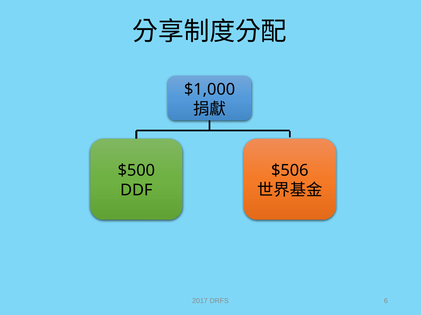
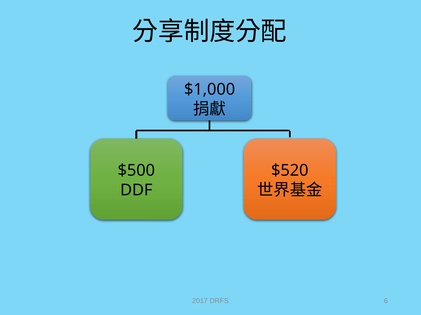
$506: $506 -> $520 (290, 171)
